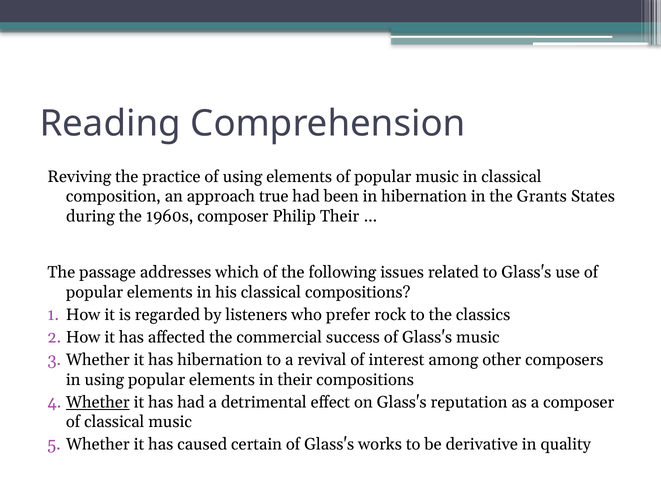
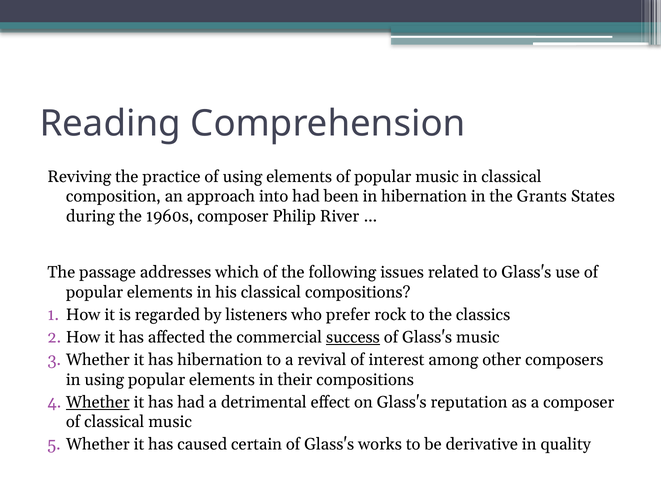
true: true -> into (274, 197)
Philip Their: Their -> River (340, 217)
success underline: none -> present (353, 338)
